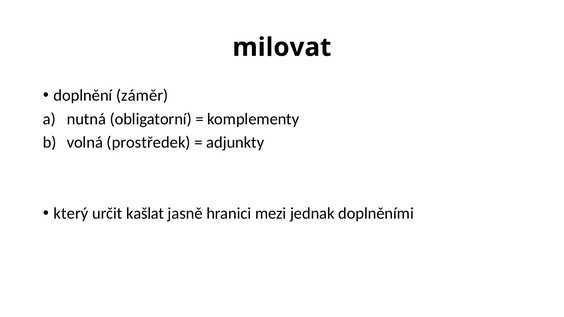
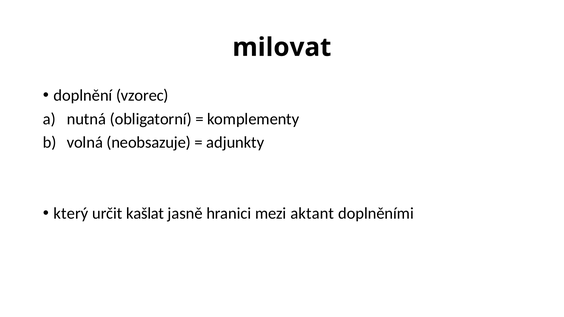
záměr: záměr -> vzorec (142, 95)
prostředek: prostředek -> neobsazuje (149, 143)
jednak: jednak -> aktant (312, 214)
